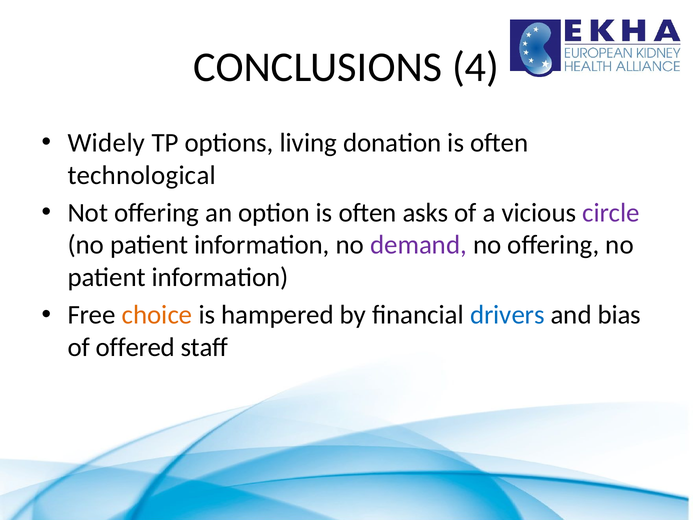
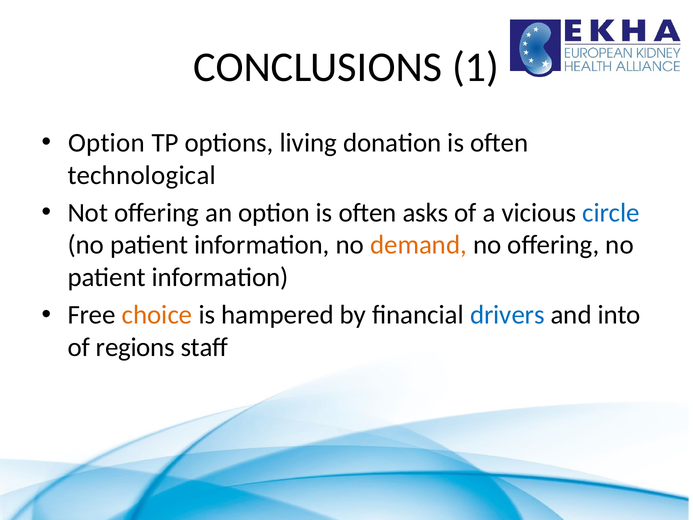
4: 4 -> 1 (476, 67)
Widely: Widely -> Option (106, 143)
circle colour: purple -> blue (611, 213)
demand colour: purple -> orange (419, 245)
bias: bias -> into (619, 315)
offered: offered -> regions (135, 347)
